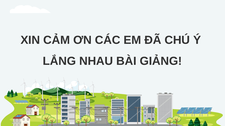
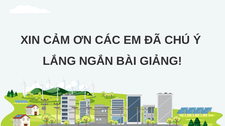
NHAU: NHAU -> NGẮN (96, 61)
